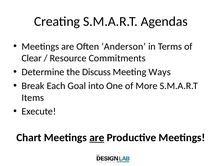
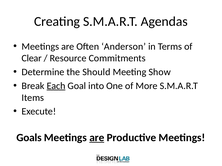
Discuss: Discuss -> Should (96, 72)
Ways: Ways -> Show (160, 72)
Each underline: none -> present (56, 86)
Chart: Chart -> Goals (29, 138)
